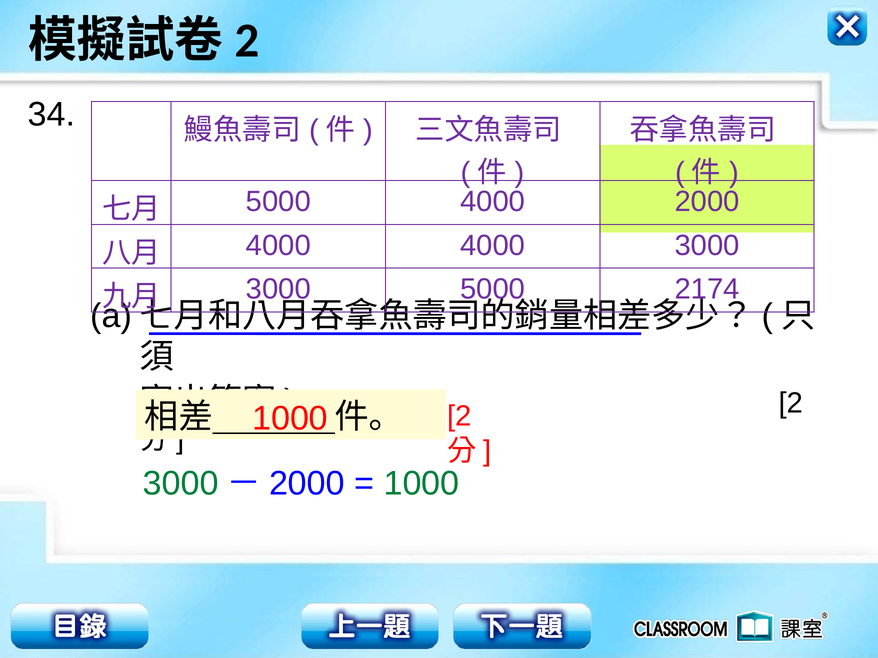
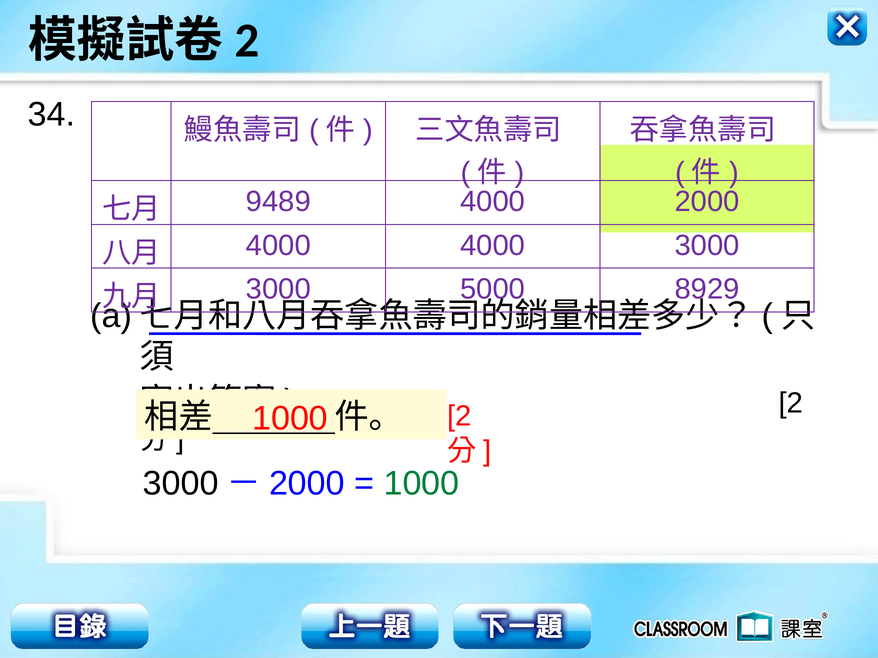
5000: 5000 -> 9489 (278, 202)
2174: 2174 -> 8929 (707, 290)
3000 colour: green -> black (181, 484)
